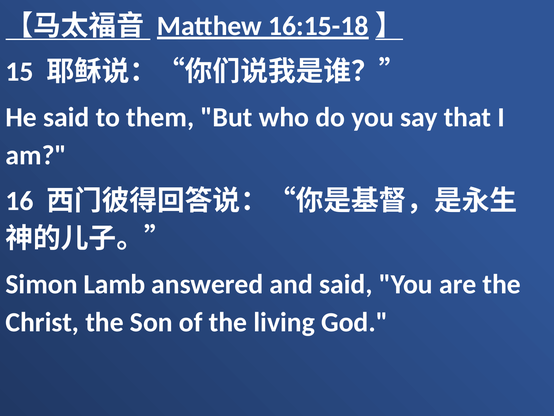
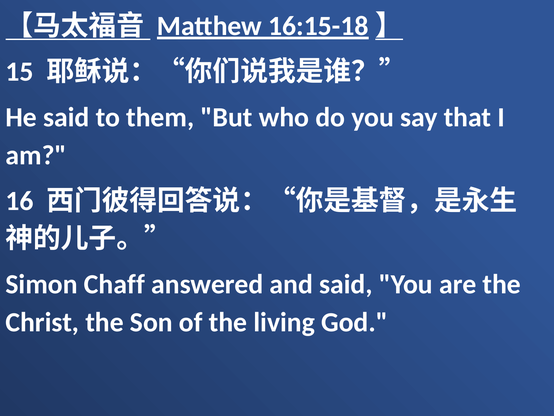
Lamb: Lamb -> Chaff (114, 284)
